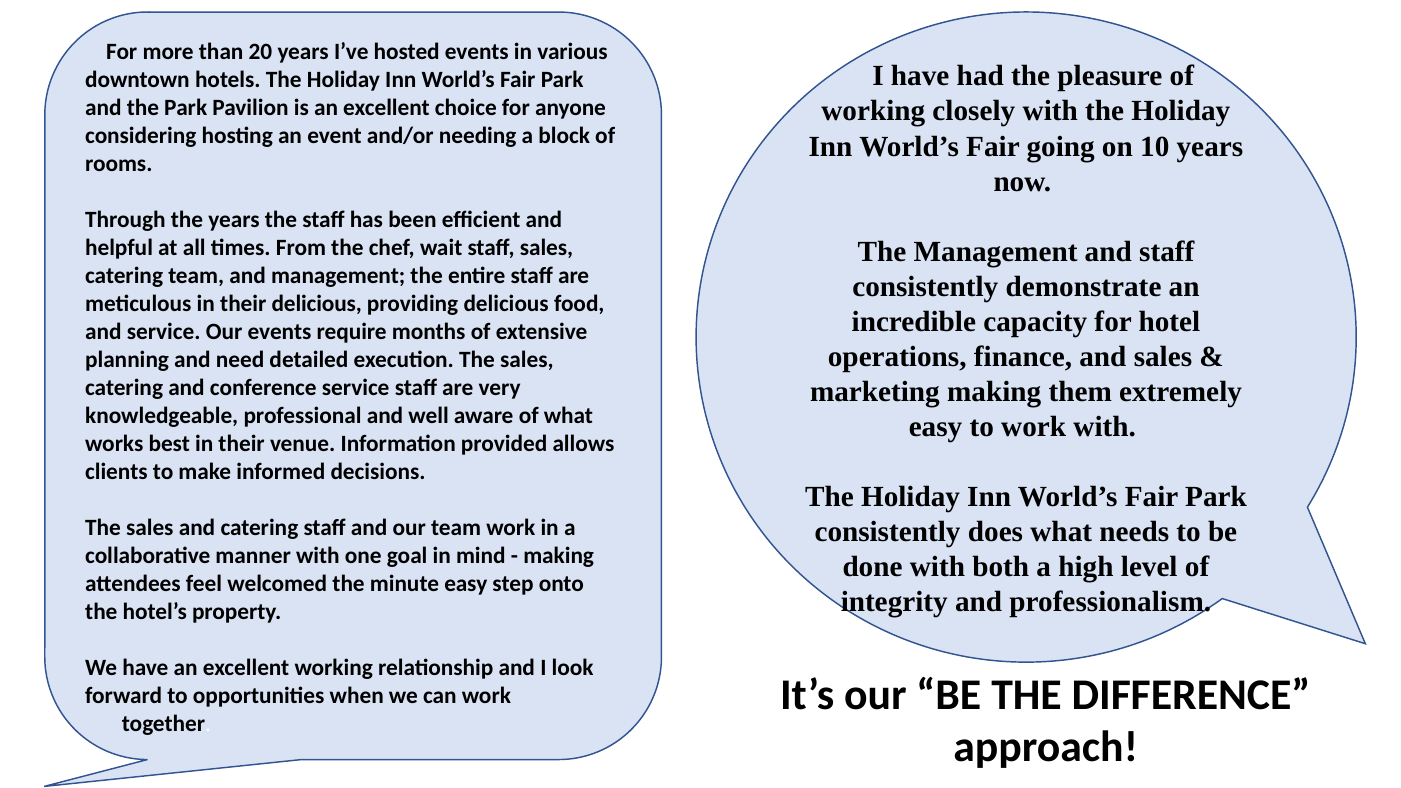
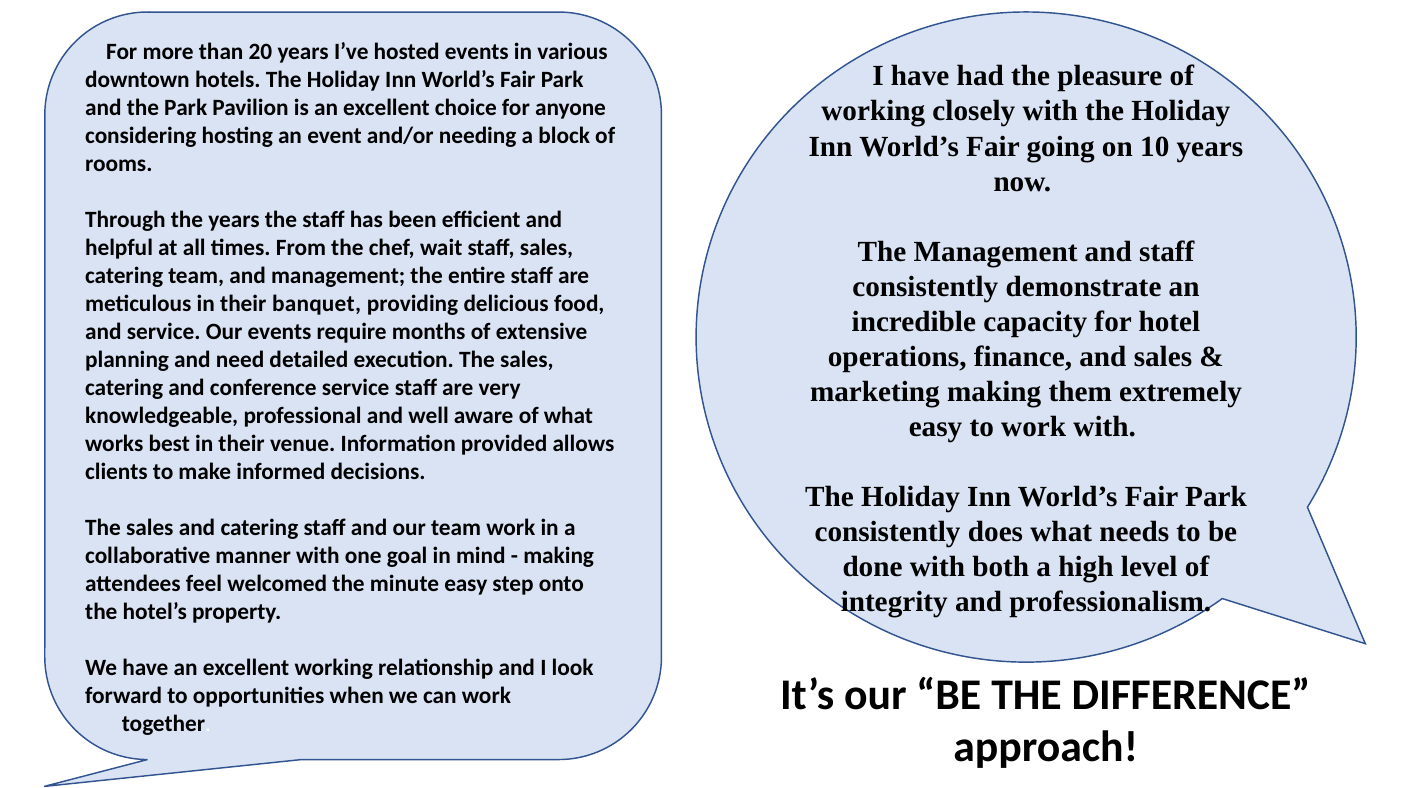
their delicious: delicious -> banquet (317, 303)
